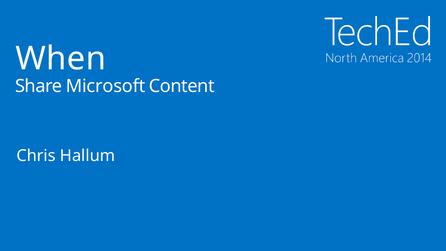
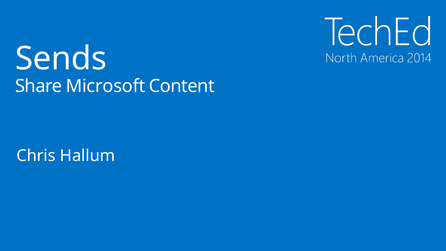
When: When -> Sends (61, 58)
